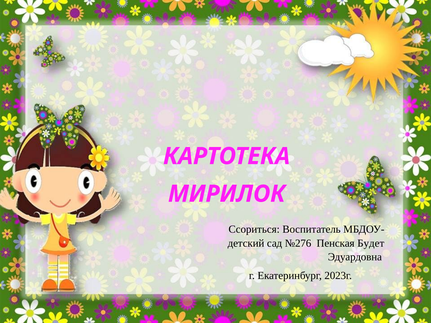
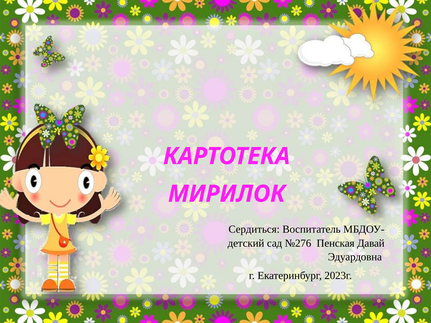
Ссориться: Ссориться -> Сердиться (254, 230)
Будет: Будет -> Давай (371, 243)
